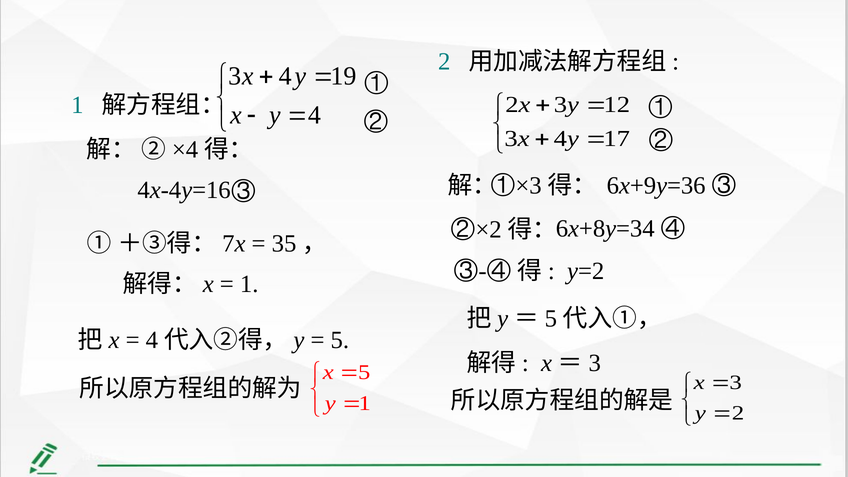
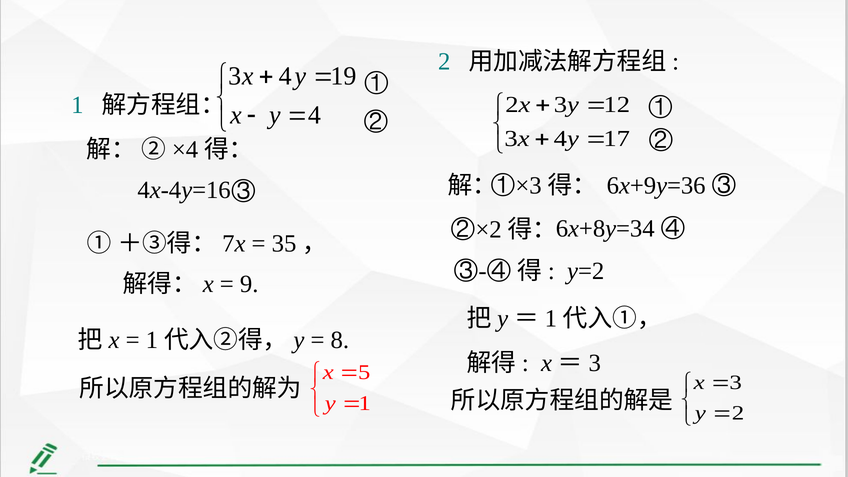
1: 1 -> 9 (249, 284)
5: 5 -> 1 (551, 319)
4: 4 -> 1 (152, 340)
5: 5 -> 8 (340, 340)
